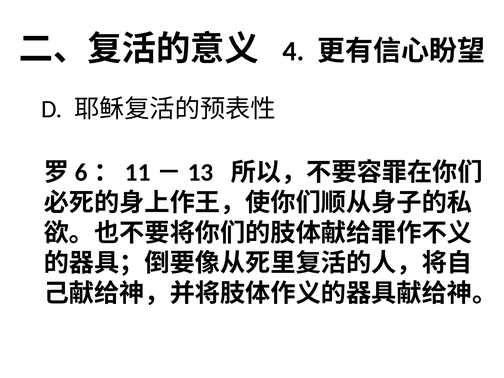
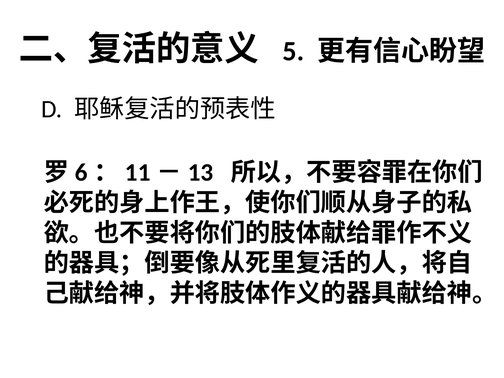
4: 4 -> 5 (293, 51)
